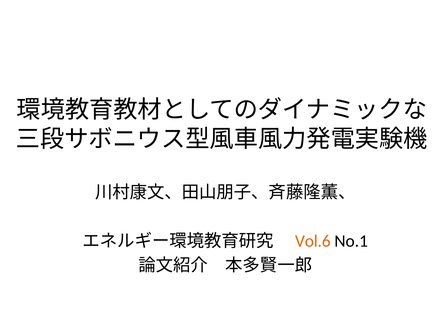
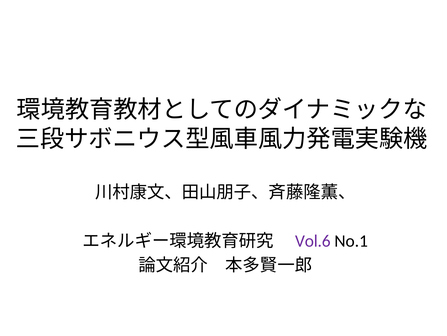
Vol.6 colour: orange -> purple (313, 241)
